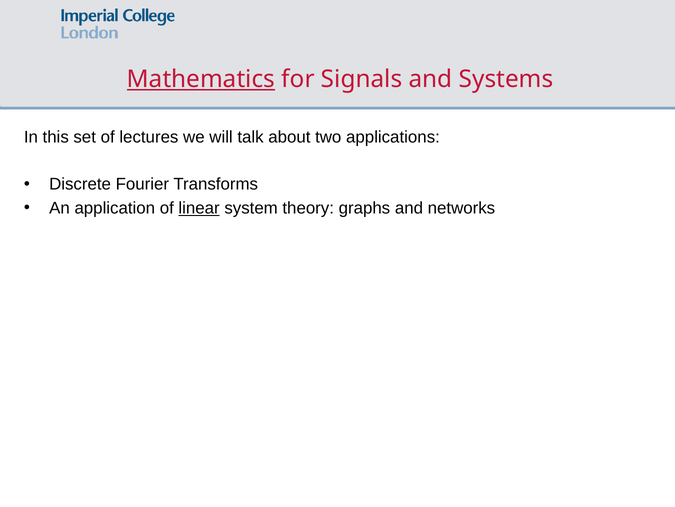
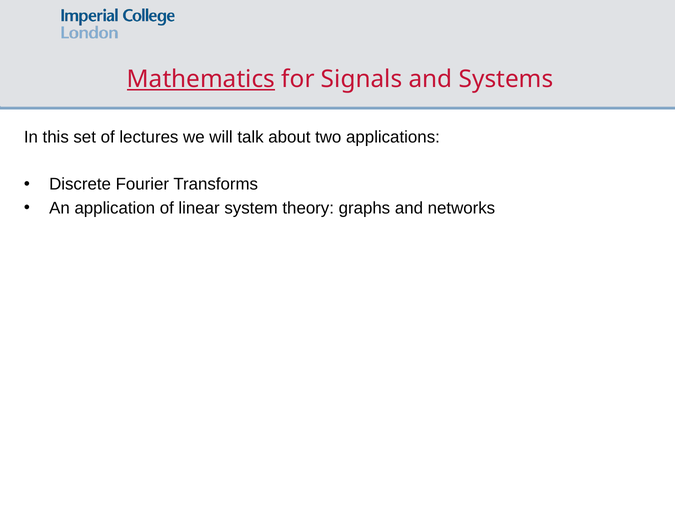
linear underline: present -> none (199, 208)
